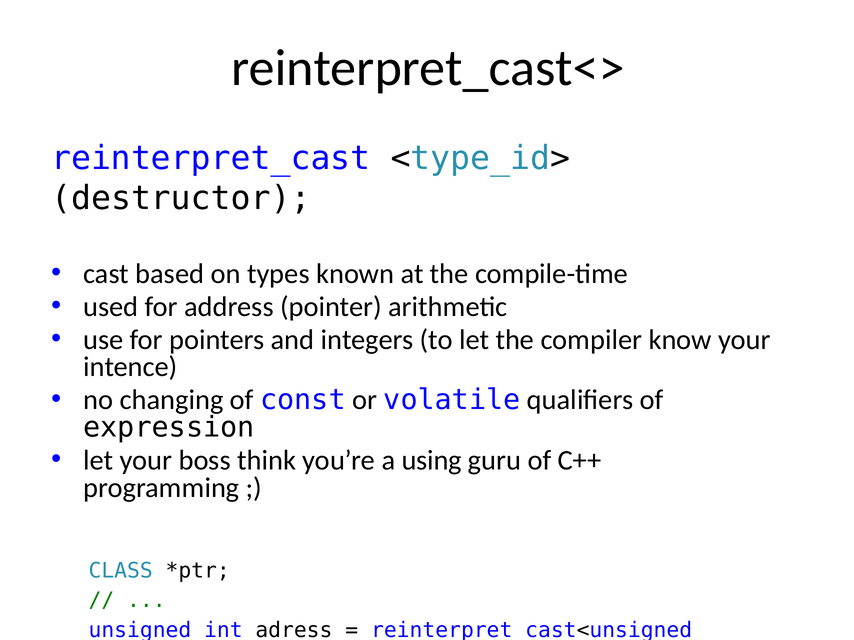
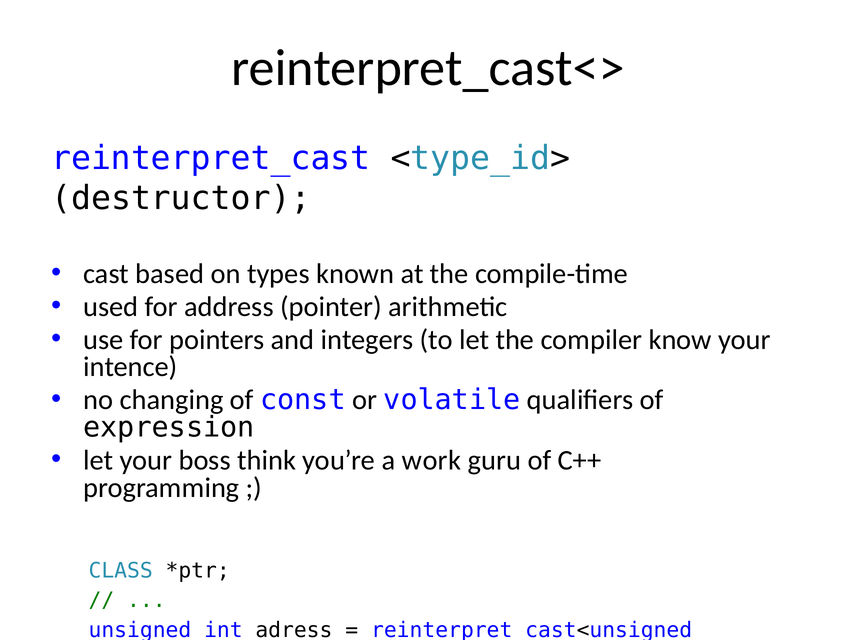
using: using -> work (431, 461)
